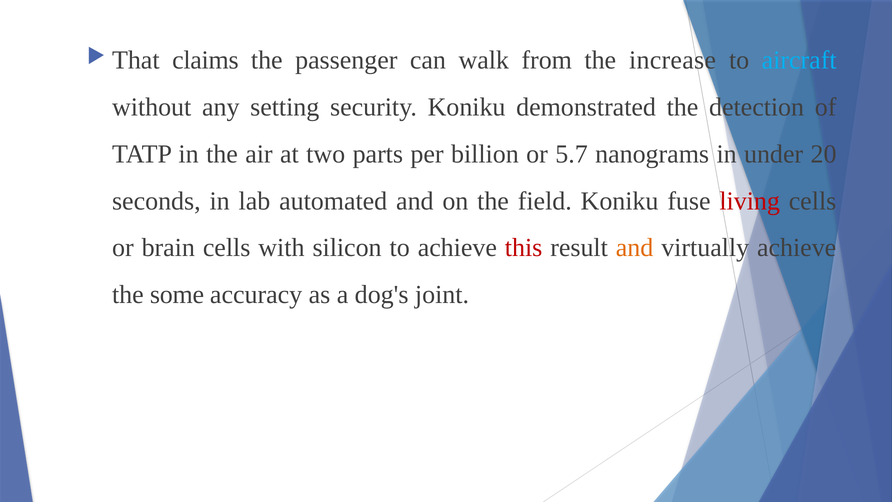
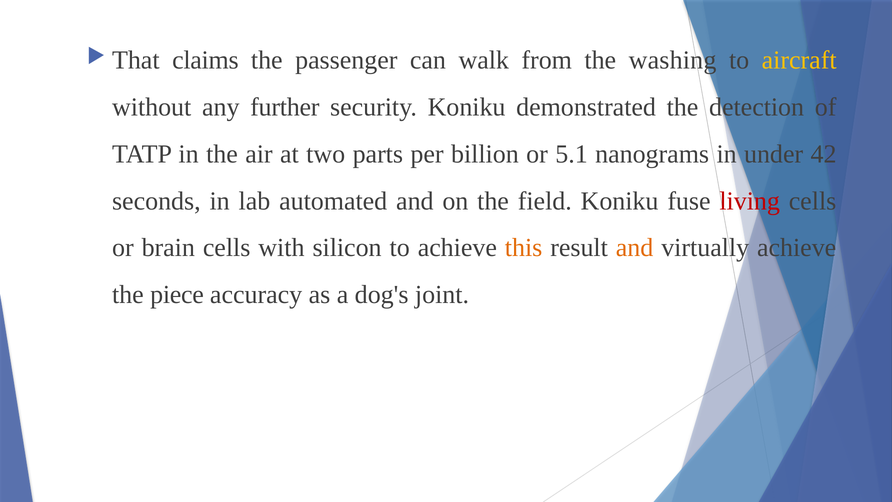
increase: increase -> washing (673, 60)
aircraft colour: light blue -> yellow (799, 60)
setting: setting -> further (285, 107)
5.7: 5.7 -> 5.1 (572, 154)
20: 20 -> 42 (824, 154)
this colour: red -> orange (524, 248)
some: some -> piece (177, 295)
